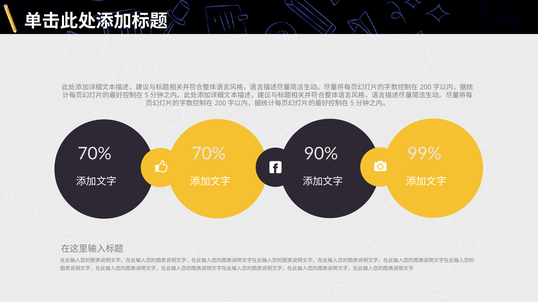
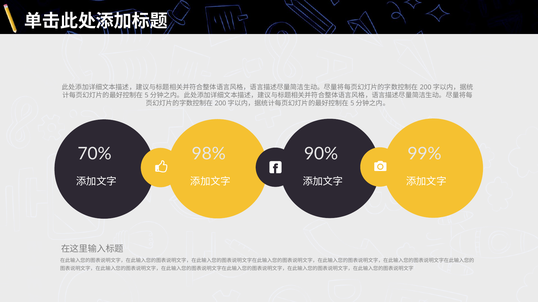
70%: 70% -> 98% (209, 154)
